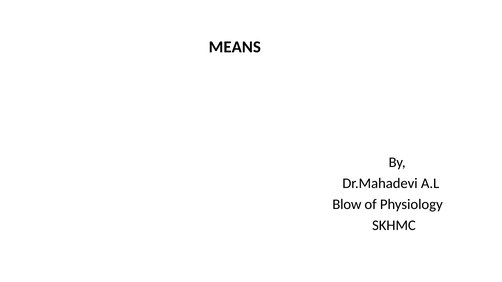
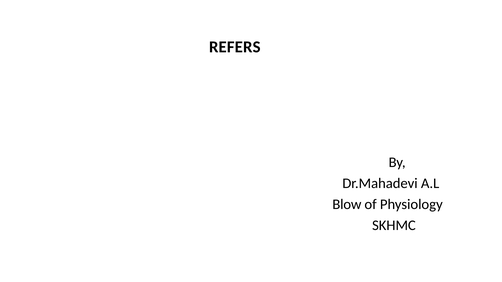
MEANS: MEANS -> REFERS (235, 47)
